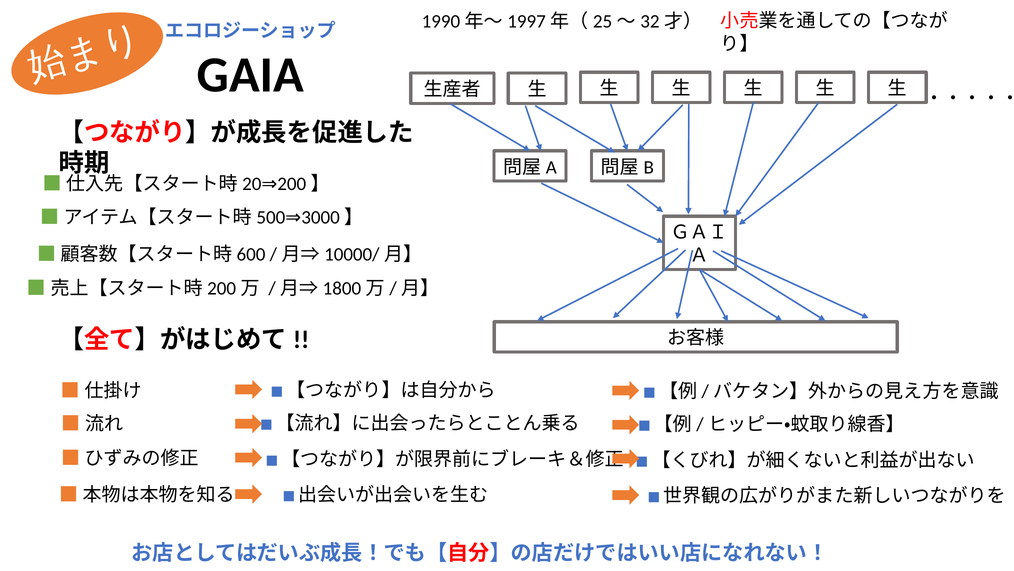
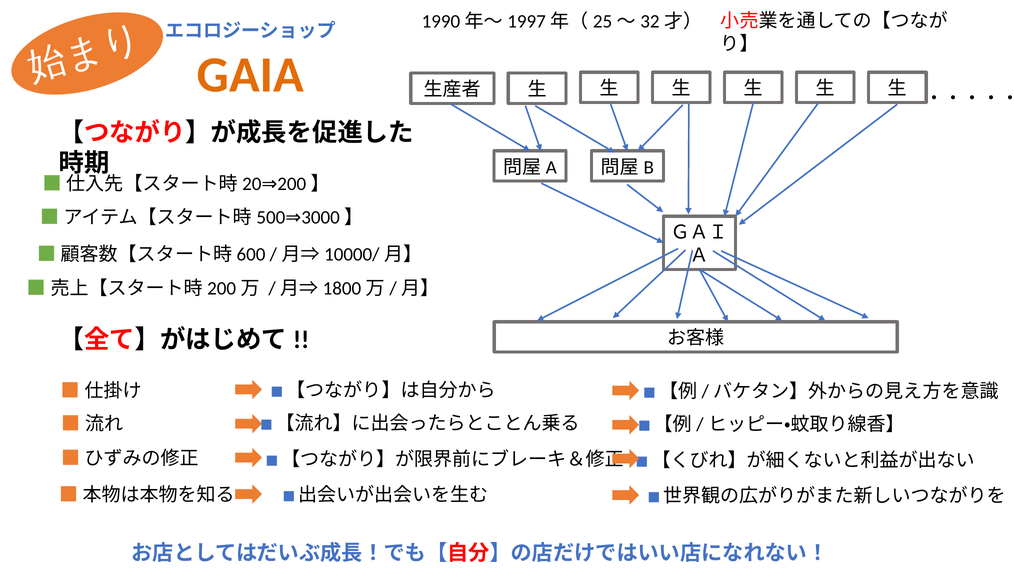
GAIA colour: black -> orange (250, 75)
